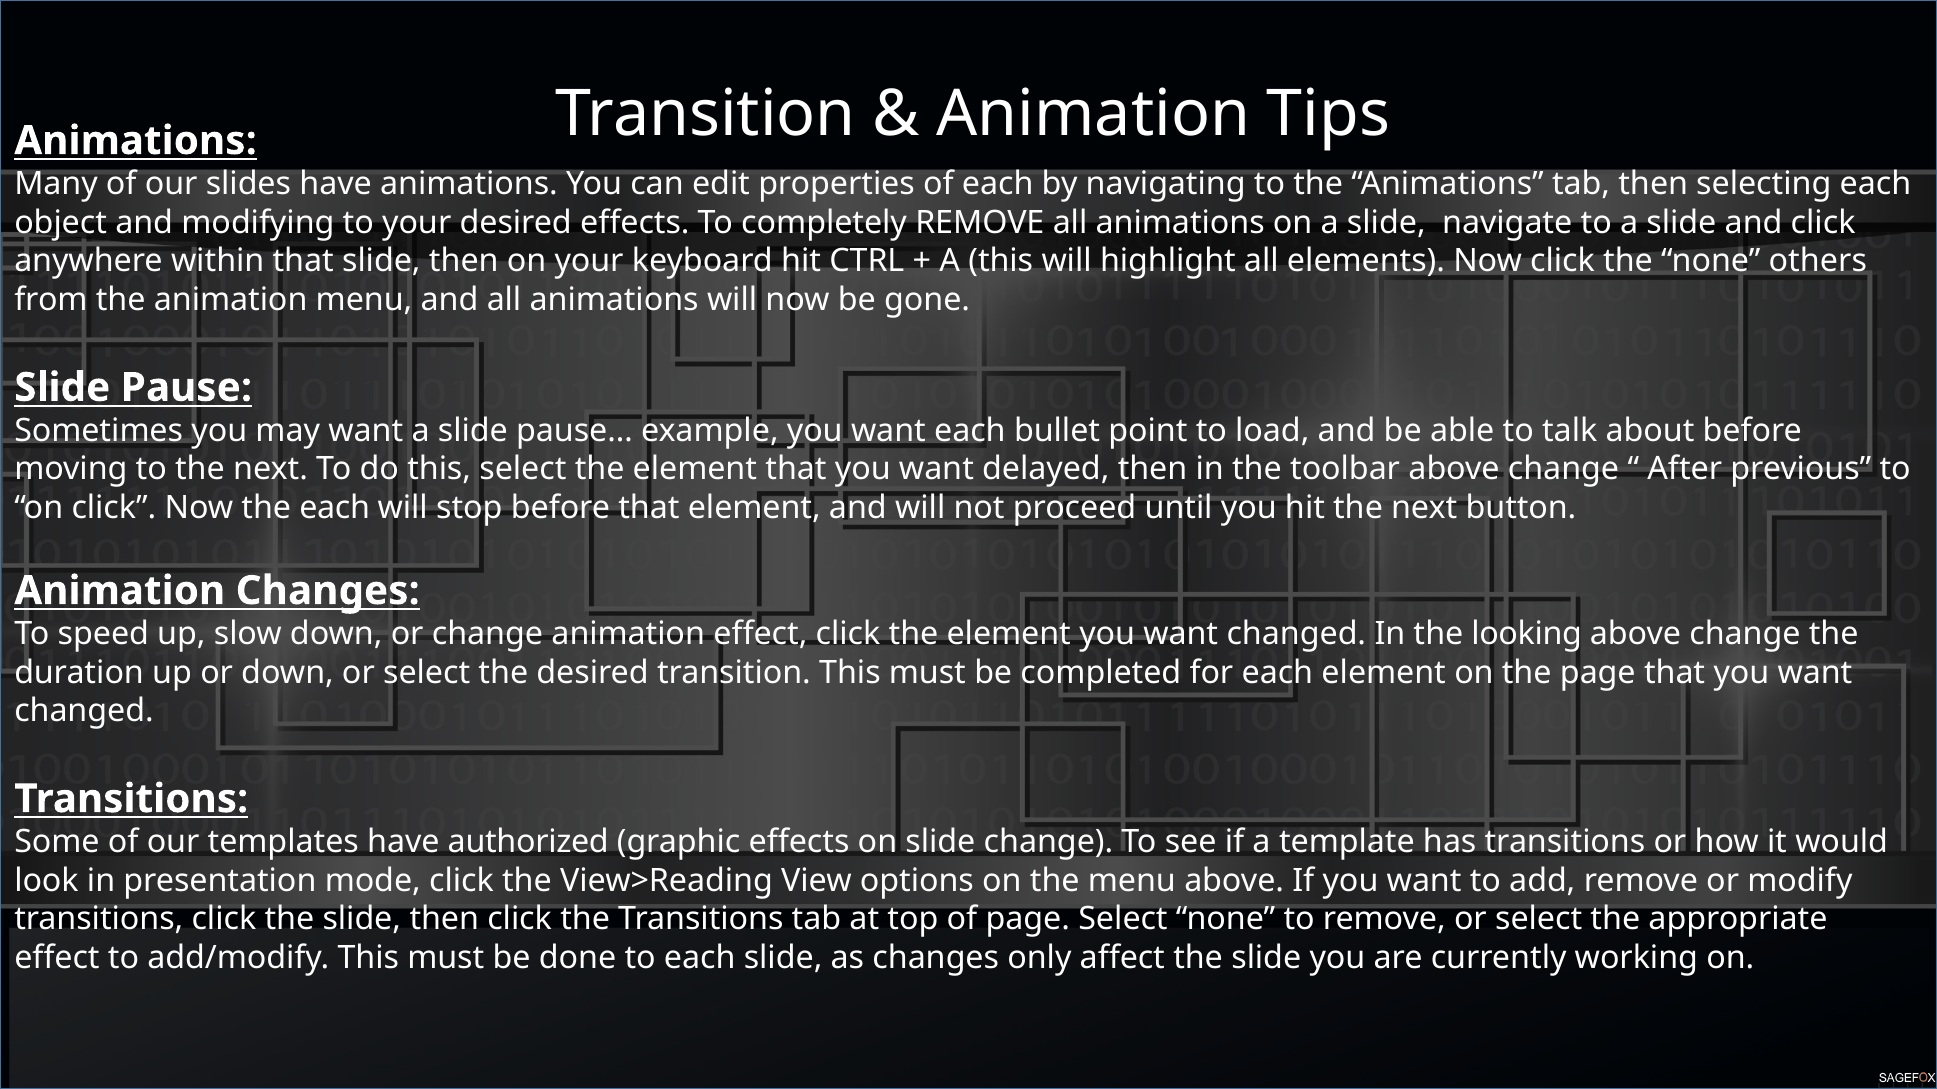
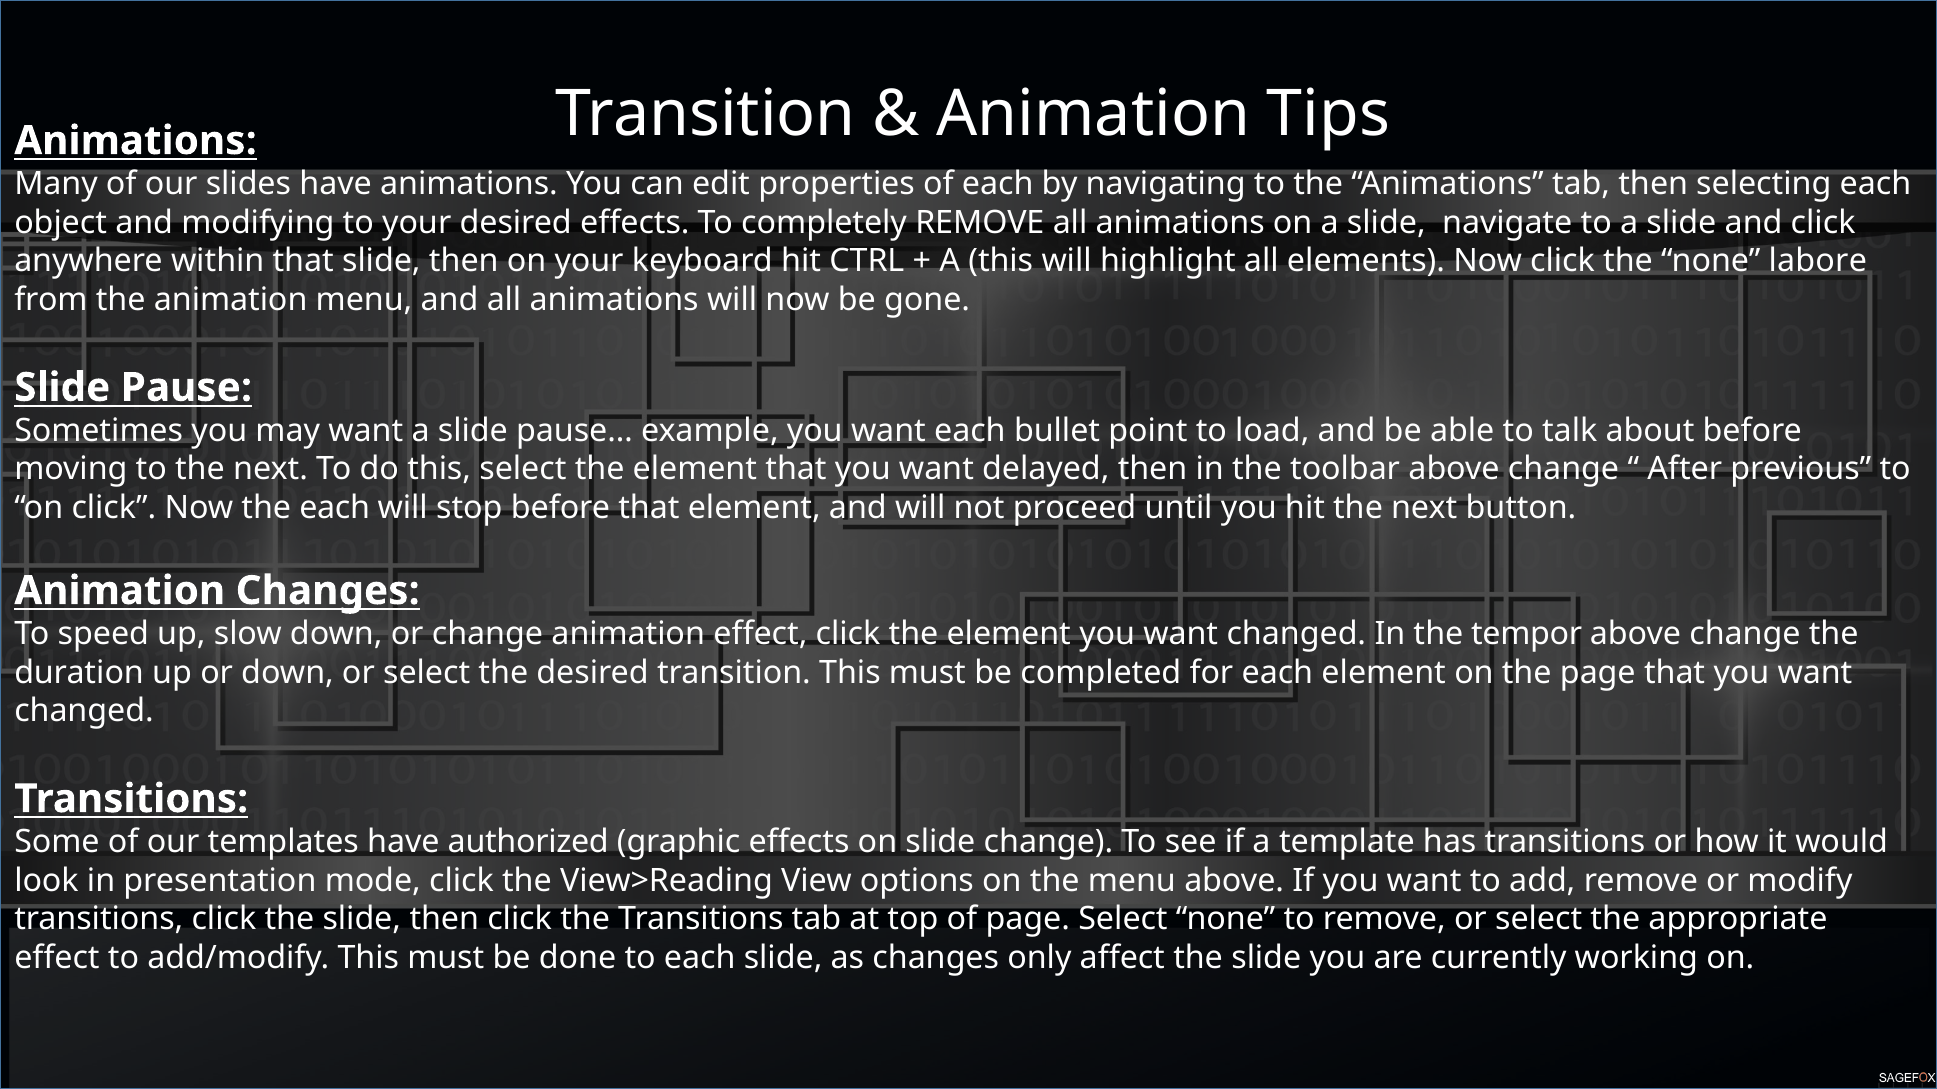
others: others -> labore (1818, 261)
looking: looking -> tempor (1527, 634)
